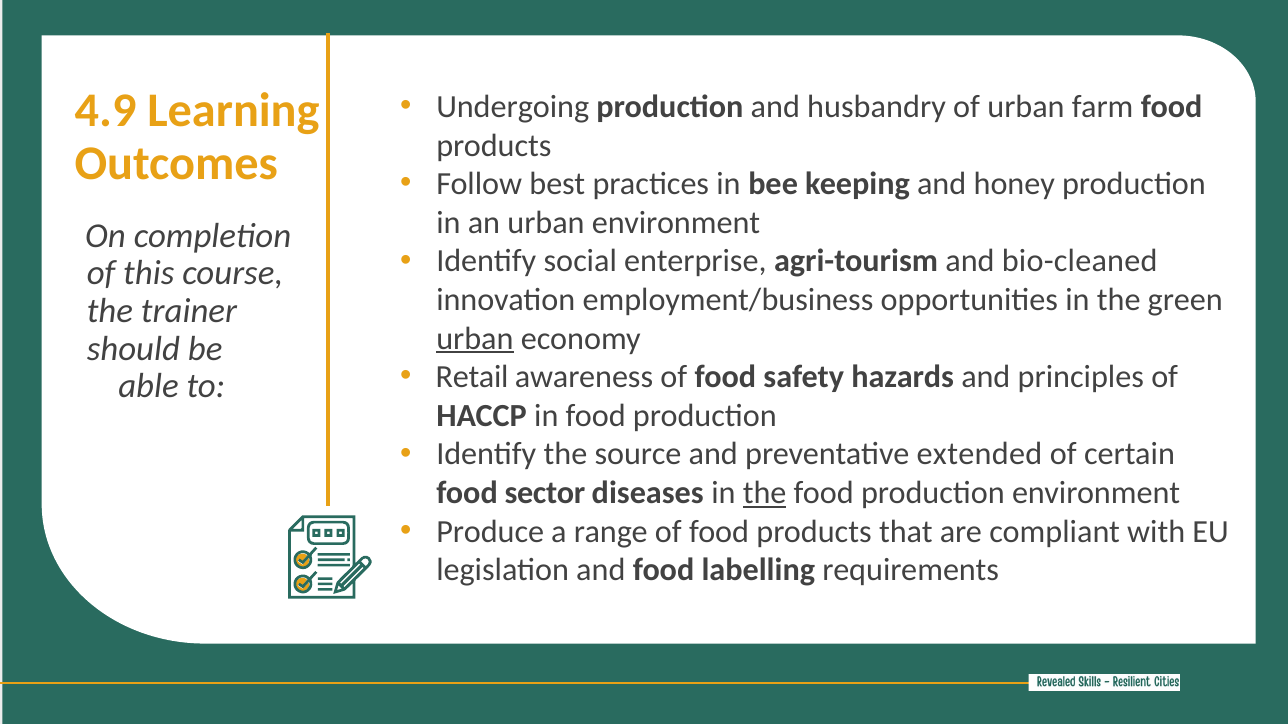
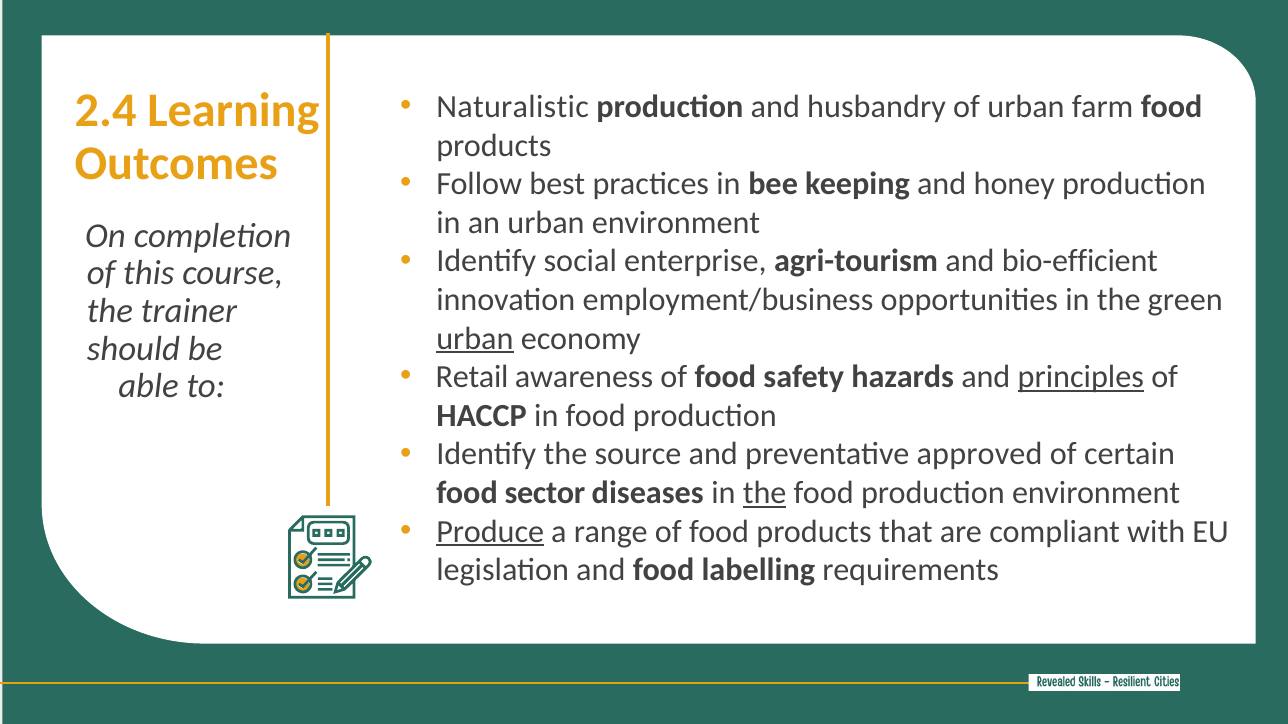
Undergoing: Undergoing -> Naturalistic (513, 107)
4.9: 4.9 -> 2.4 (106, 111)
bio-cleaned: bio-cleaned -> bio-efficient (1080, 261)
principles underline: none -> present (1081, 377)
extended: extended -> approved (980, 455)
Produce underline: none -> present (490, 532)
